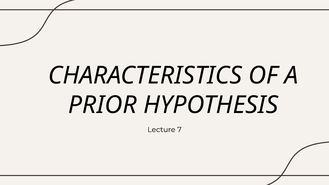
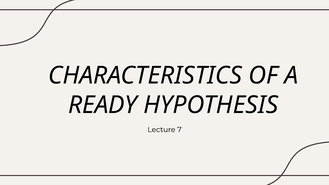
PRIOR: PRIOR -> READY (103, 105)
